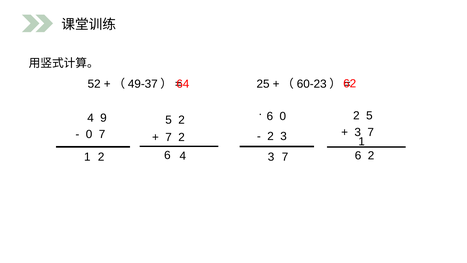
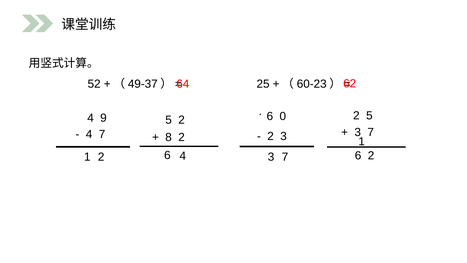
0: 0 -> 4 (89, 134)
7: 7 -> 8 (169, 137)
